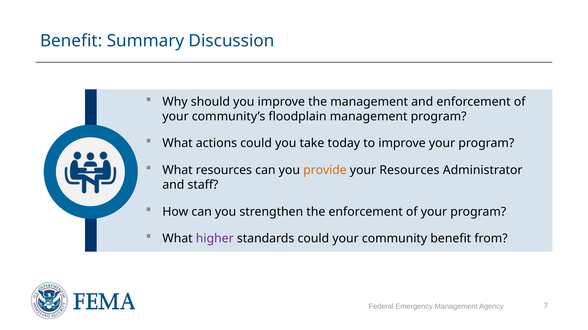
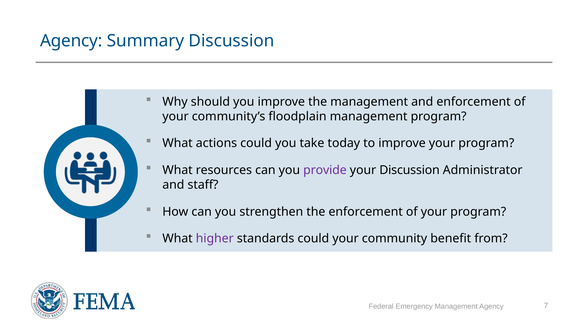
Benefit: Benefit -> Agency (71, 41)
provide colour: orange -> purple (325, 170)
your Resources: Resources -> Discussion (410, 170)
